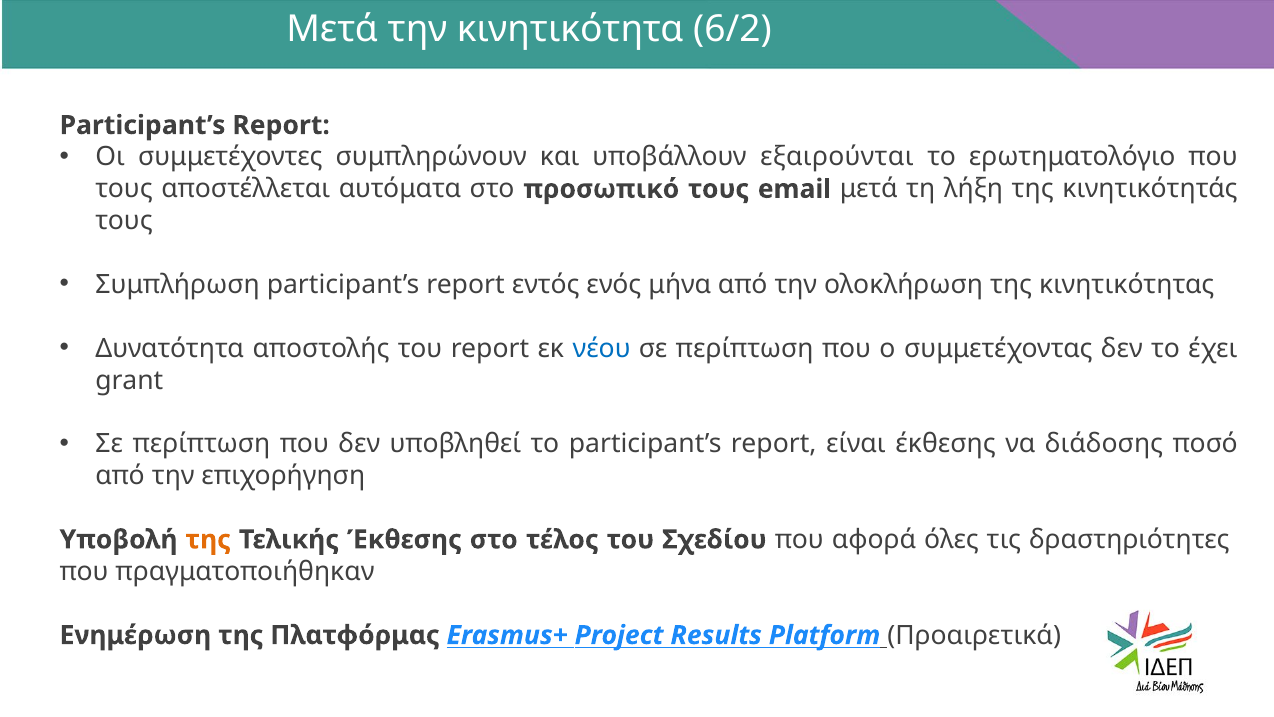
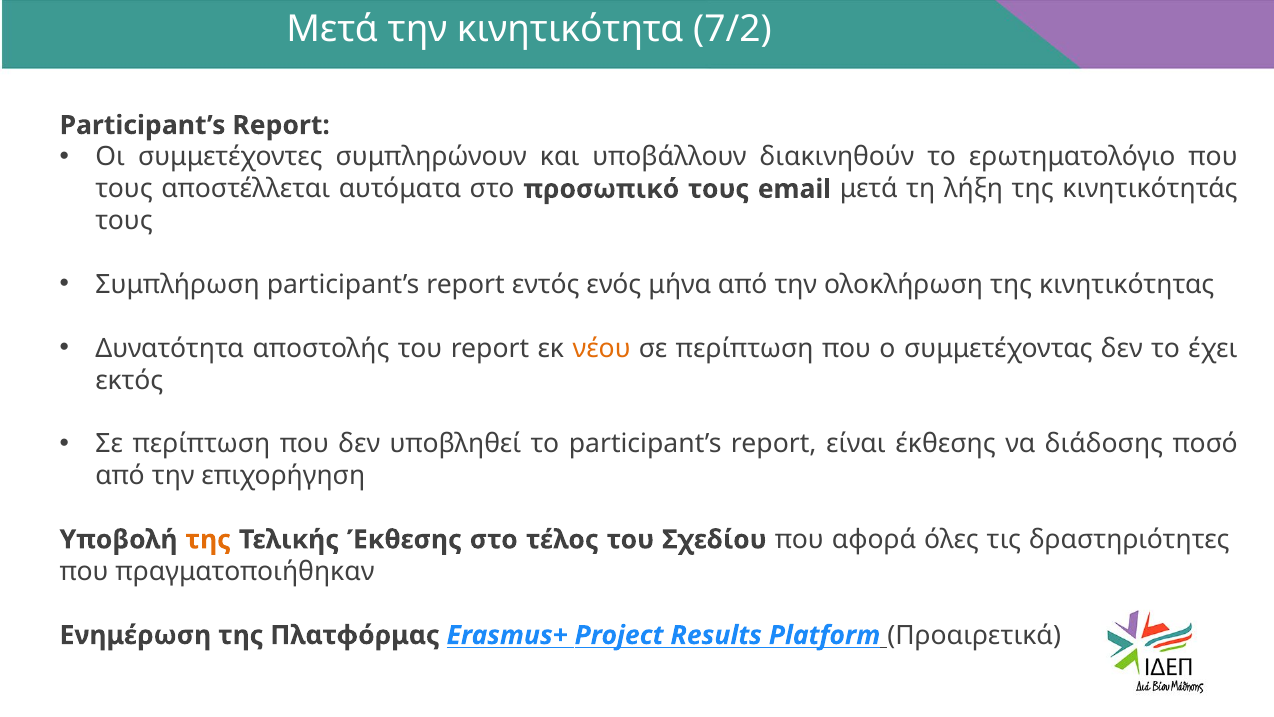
6/2: 6/2 -> 7/2 (733, 30)
εξαιρούνται: εξαιρούνται -> διακινηθούν (837, 157)
νέου colour: blue -> orange (602, 348)
grant: grant -> εκτός (129, 380)
